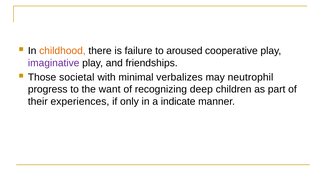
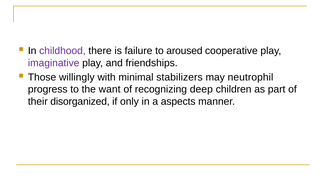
childhood colour: orange -> purple (62, 51)
societal: societal -> willingly (77, 77)
verbalizes: verbalizes -> stabilizers (179, 77)
experiences: experiences -> disorganized (80, 102)
indicate: indicate -> aspects (178, 102)
